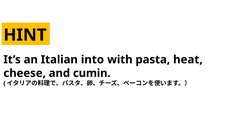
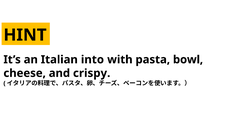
heat: heat -> bowl (188, 60)
cumin: cumin -> crispy (92, 73)
